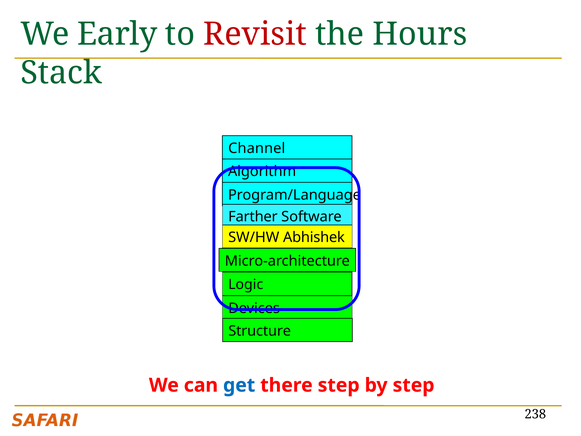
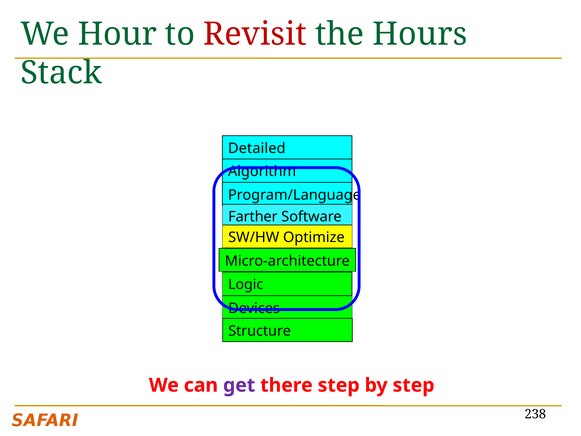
Early: Early -> Hour (117, 34)
Channel: Channel -> Detailed (257, 148)
Abhishek: Abhishek -> Optimize (314, 237)
get colour: blue -> purple (239, 385)
